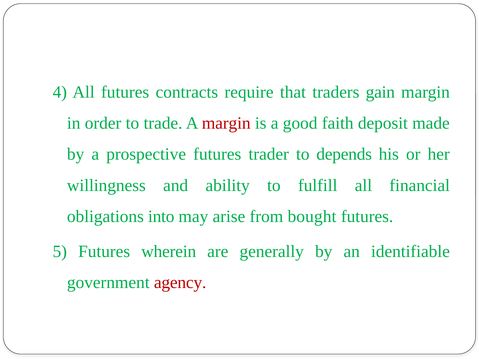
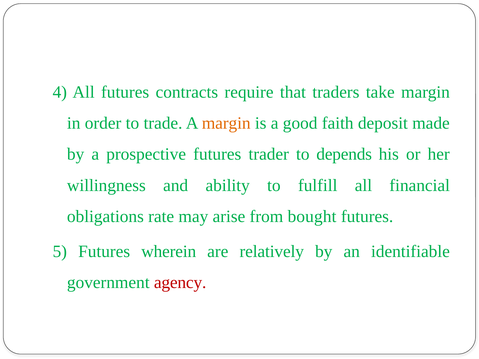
gain: gain -> take (380, 92)
margin colour: red -> orange (226, 123)
into: into -> rate (161, 217)
generally: generally -> relatively (272, 252)
